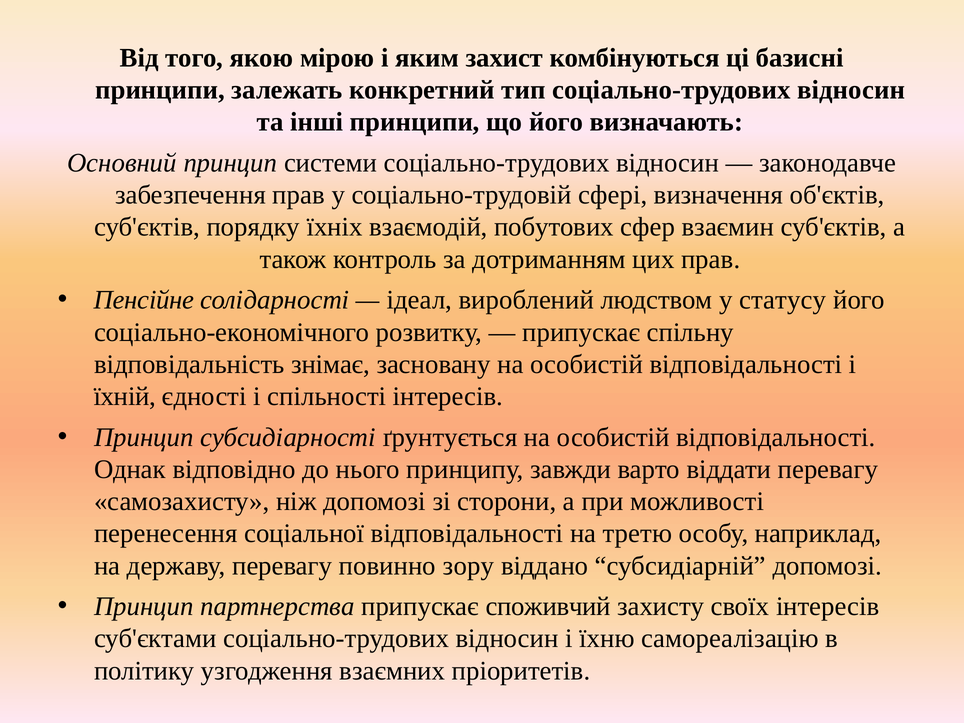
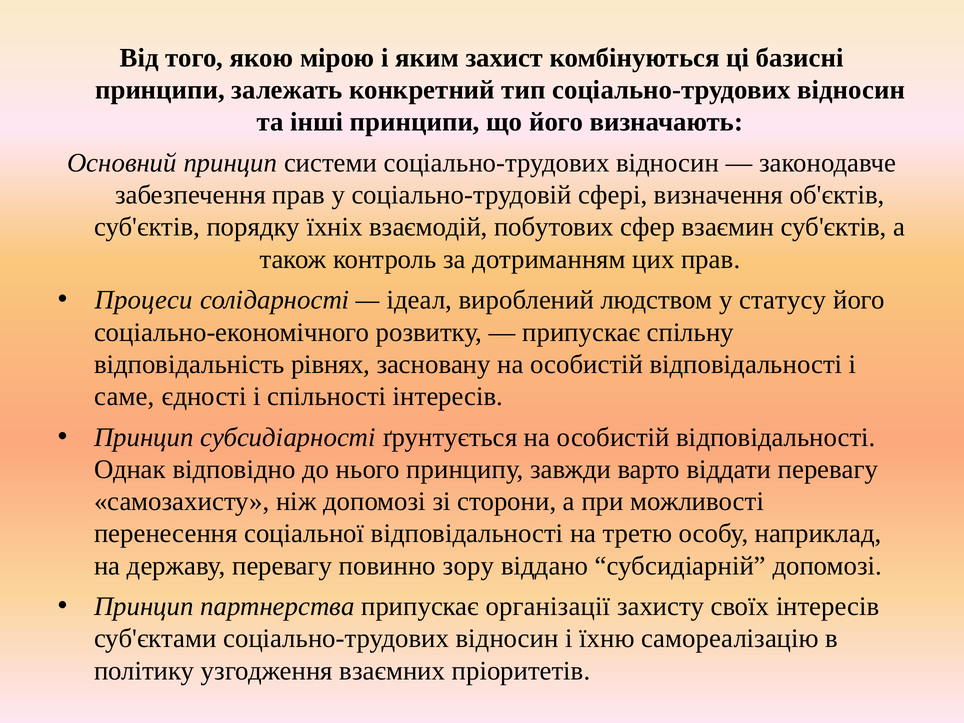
Пенсійне: Пенсійне -> Процеси (144, 300)
знімає: знімає -> рівнях (331, 364)
їхній: їхній -> саме (125, 396)
споживчий: споживчий -> організації (548, 606)
